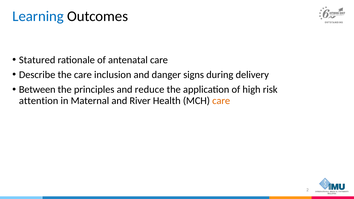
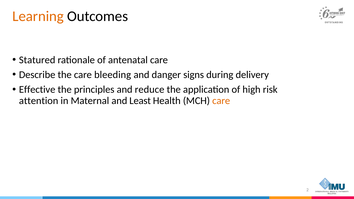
Learning colour: blue -> orange (38, 16)
inclusion: inclusion -> bleeding (113, 75)
Between: Between -> Effective (37, 90)
River: River -> Least (140, 101)
